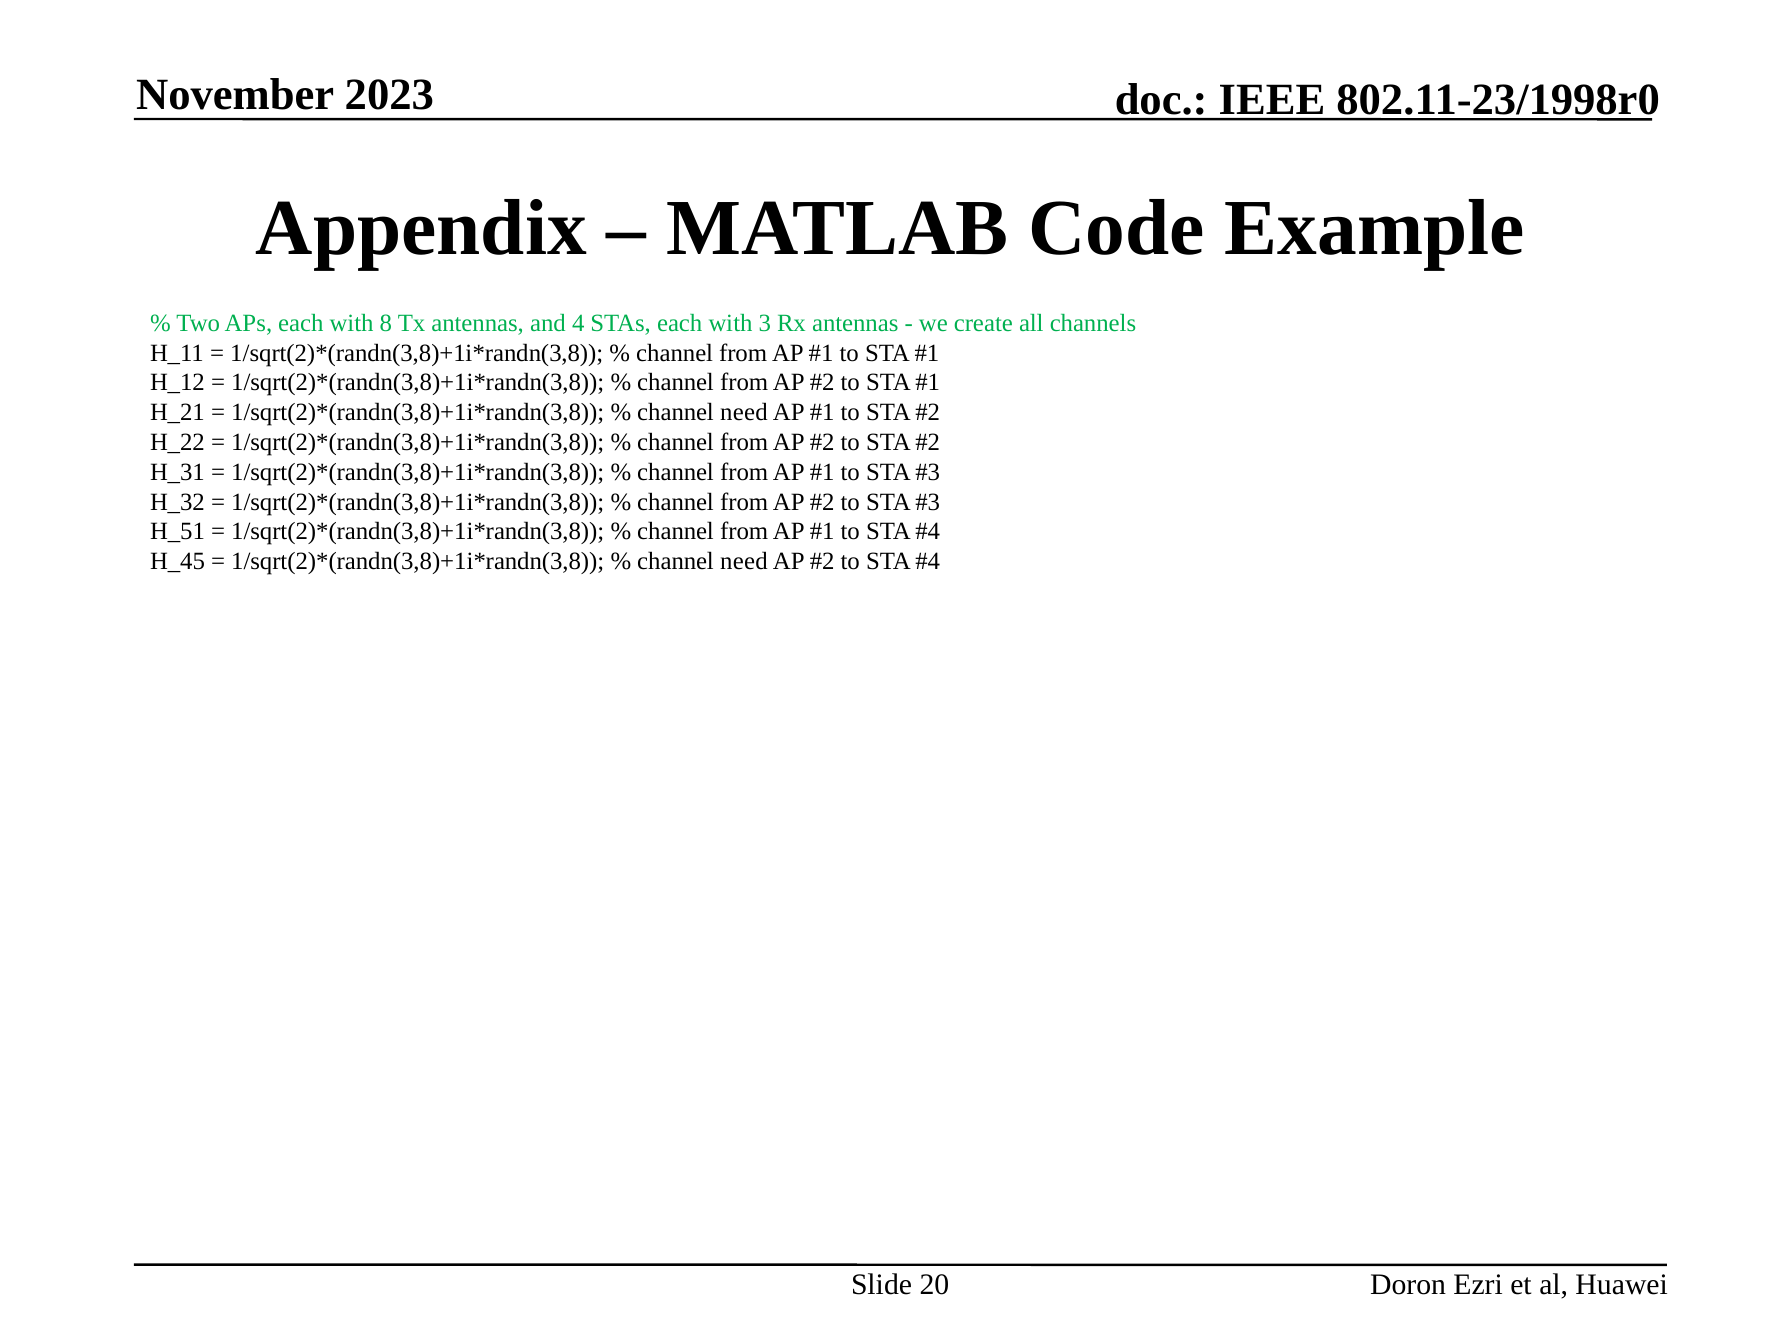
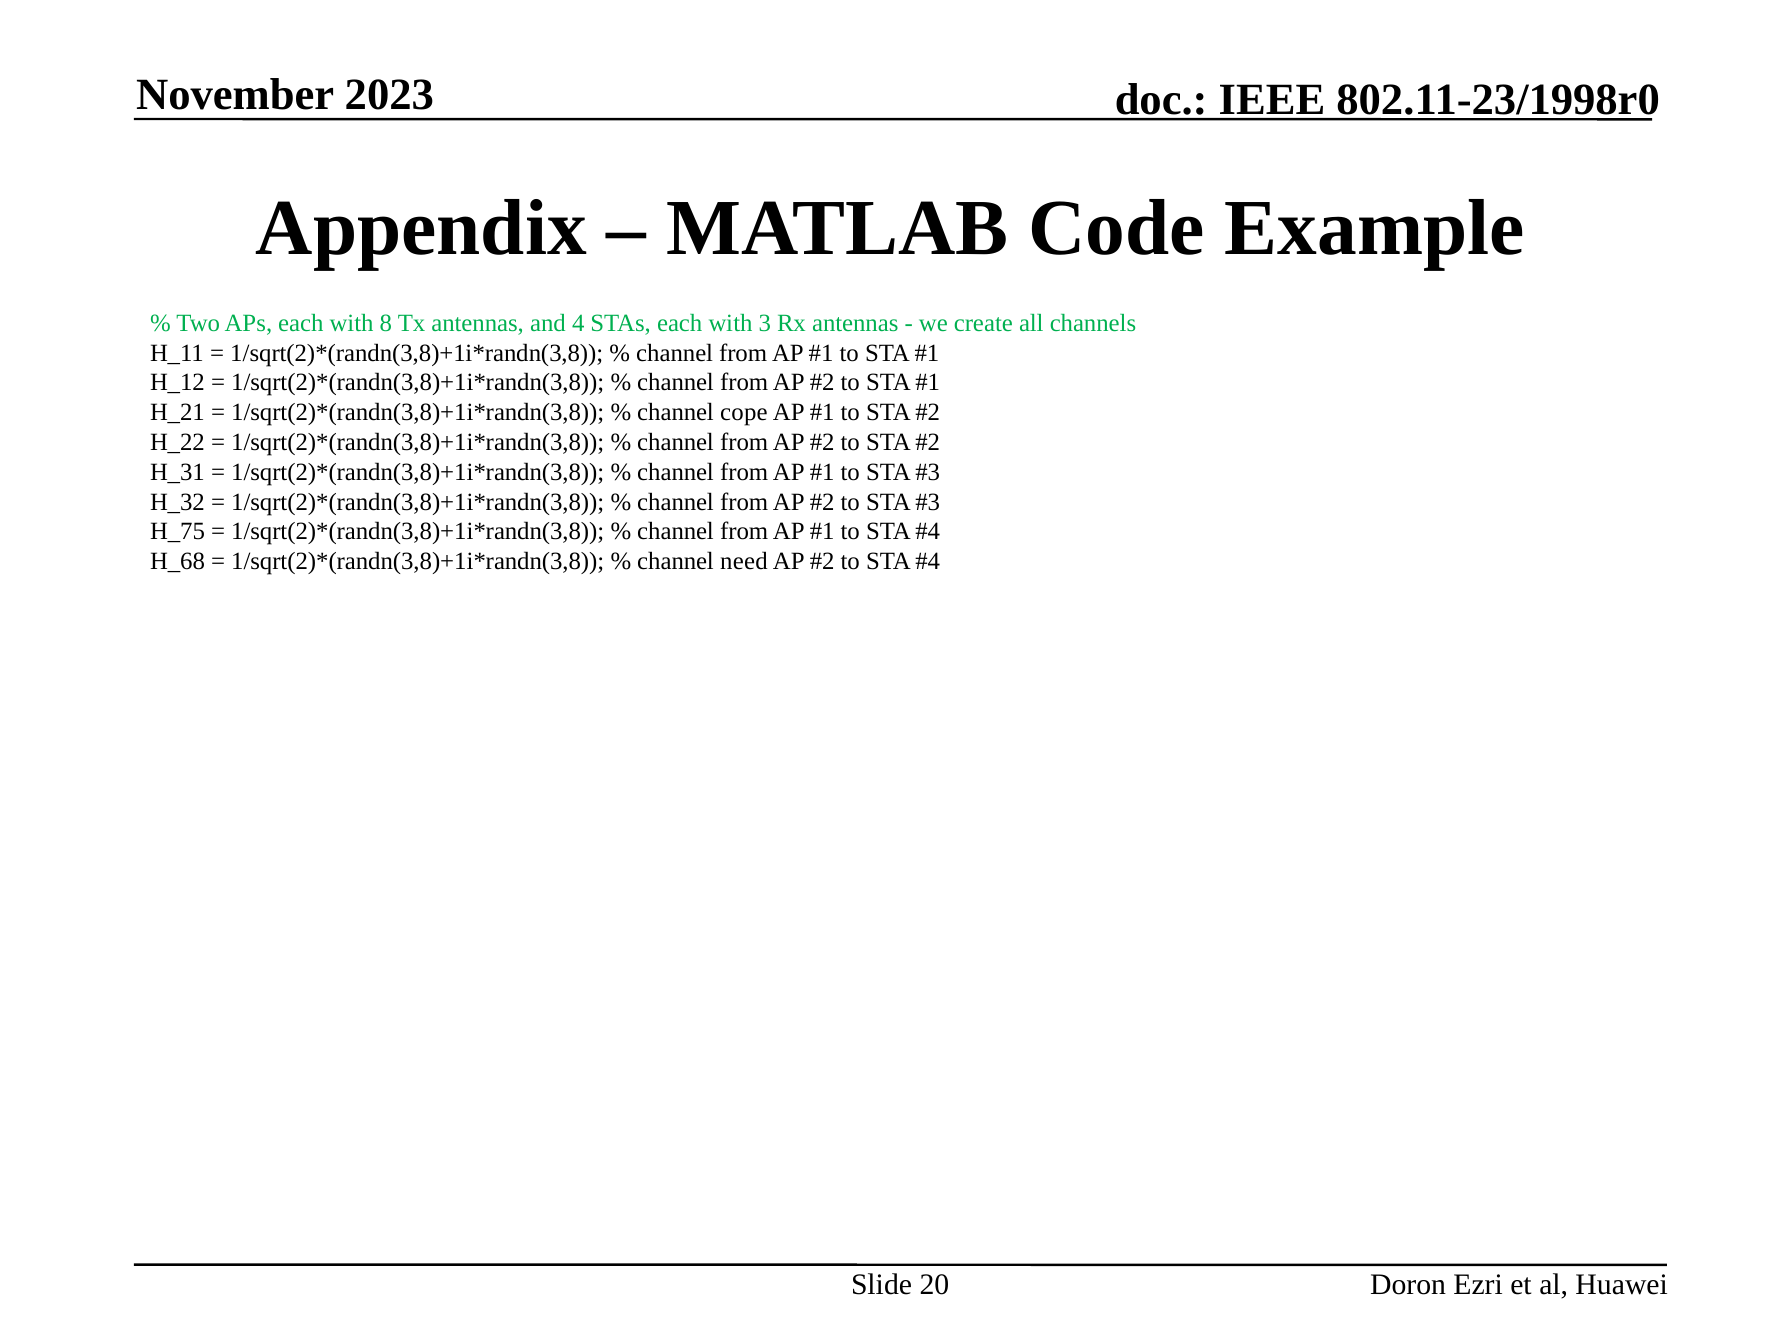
need: need -> cope (744, 413)
H_51: H_51 -> H_75 (178, 532)
H_45: H_45 -> H_68 (178, 562)
